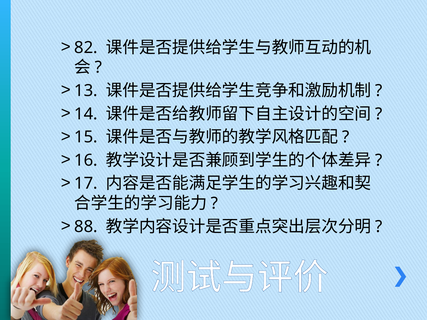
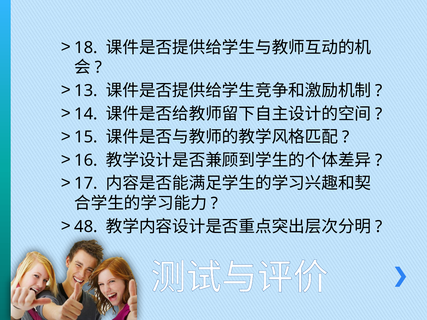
82: 82 -> 18 (86, 48)
88: 88 -> 48 (86, 227)
